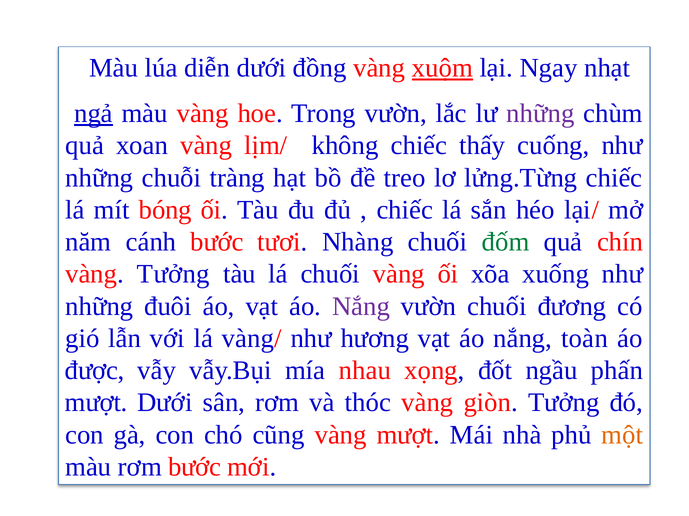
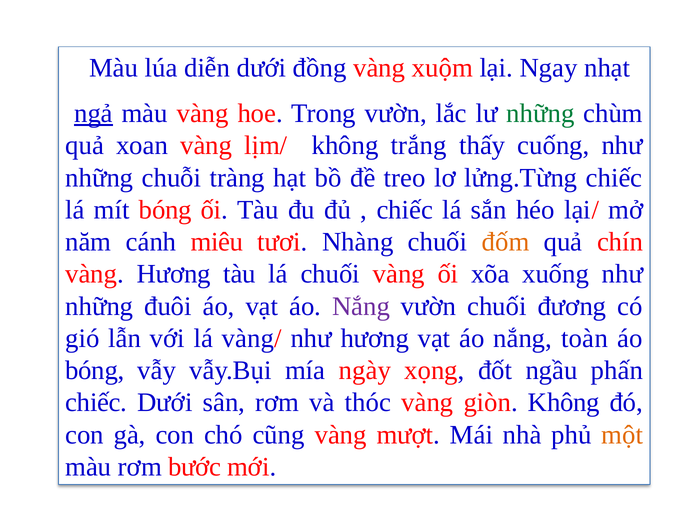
xuộm underline: present -> none (442, 68)
những colour: purple -> green (540, 114)
không chiếc: chiếc -> trắng (419, 146)
cánh bước: bước -> miêu (217, 242)
đốm colour: green -> orange (506, 242)
vàng Tưởng: Tưởng -> Hương (174, 275)
được: được -> bóng (95, 371)
nhau: nhau -> ngày (365, 371)
mượt: mượt -> chiếc (96, 403)
giòn Tưởng: Tưởng -> Không (564, 403)
